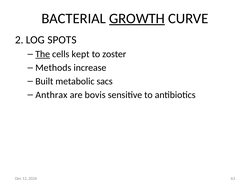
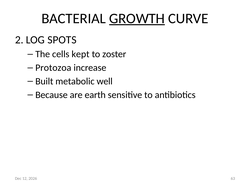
The underline: present -> none (43, 54)
Methods: Methods -> Protozoa (53, 68)
sacs: sacs -> well (105, 82)
Anthrax: Anthrax -> Because (51, 95)
bovis: bovis -> earth (95, 95)
